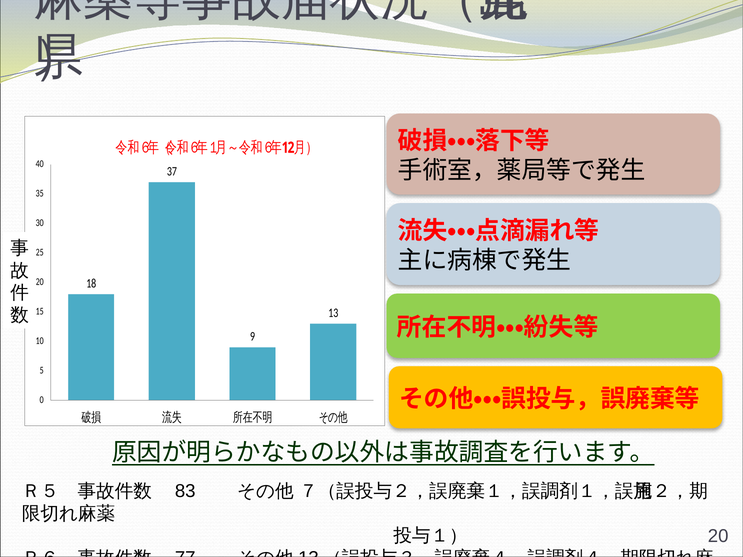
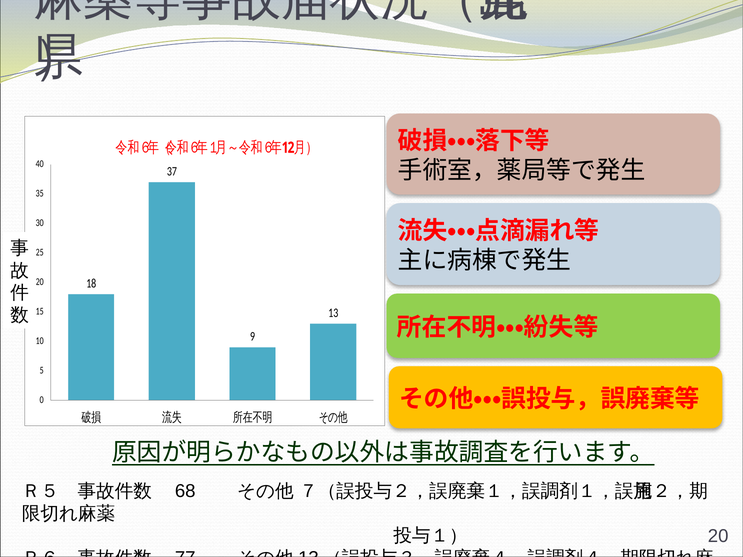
83: 83 -> 68 (185, 491)
